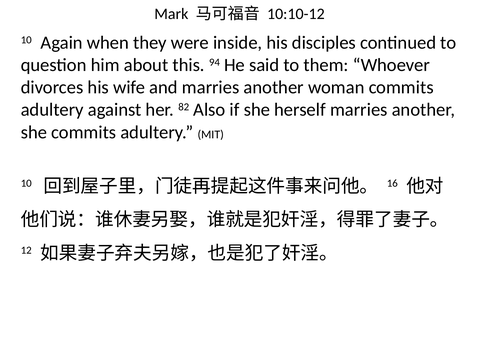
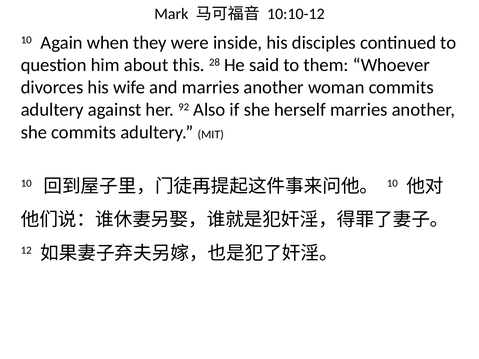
94: 94 -> 28 (214, 62)
82: 82 -> 92 (184, 107)
16: 16 -> 10 (392, 183)
